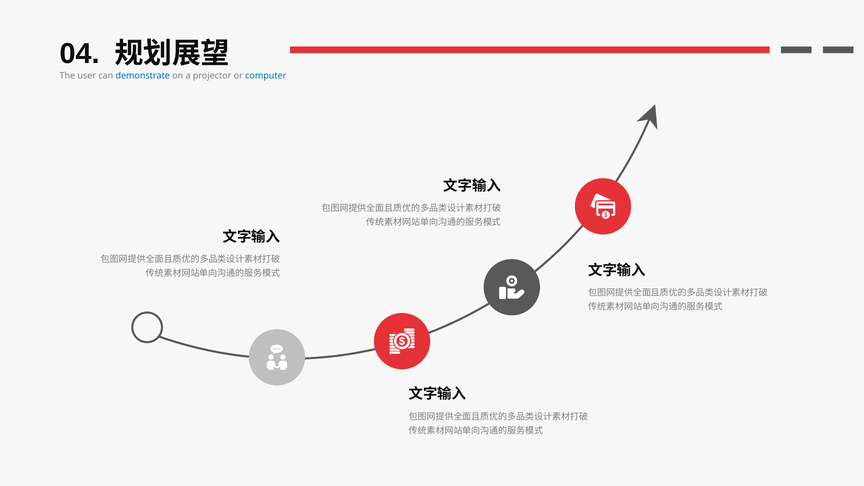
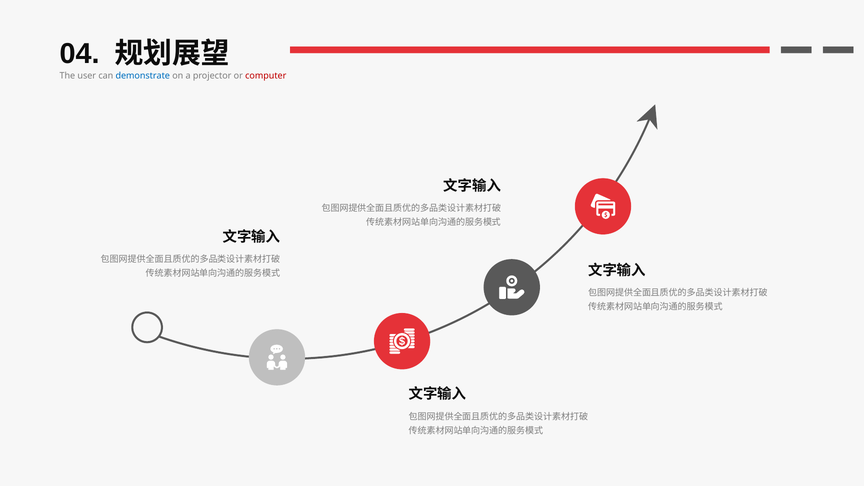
computer colour: blue -> red (266, 76)
